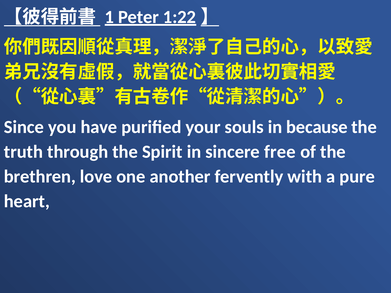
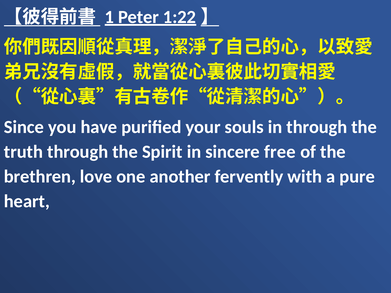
in because: because -> through (317, 127)
